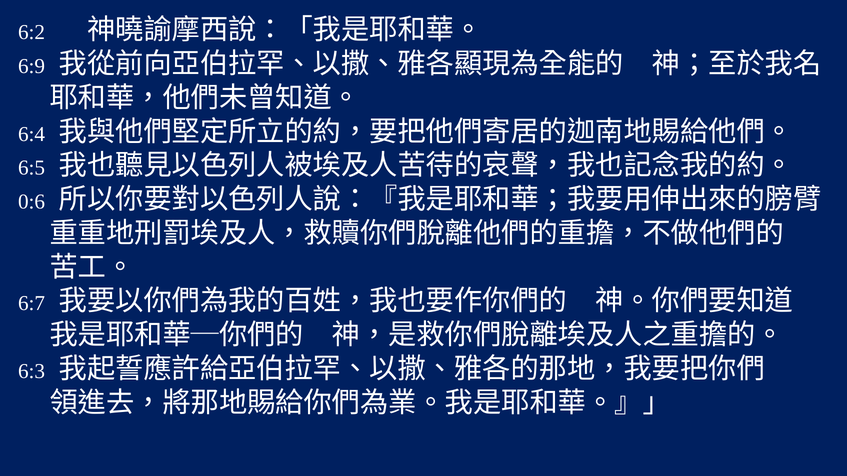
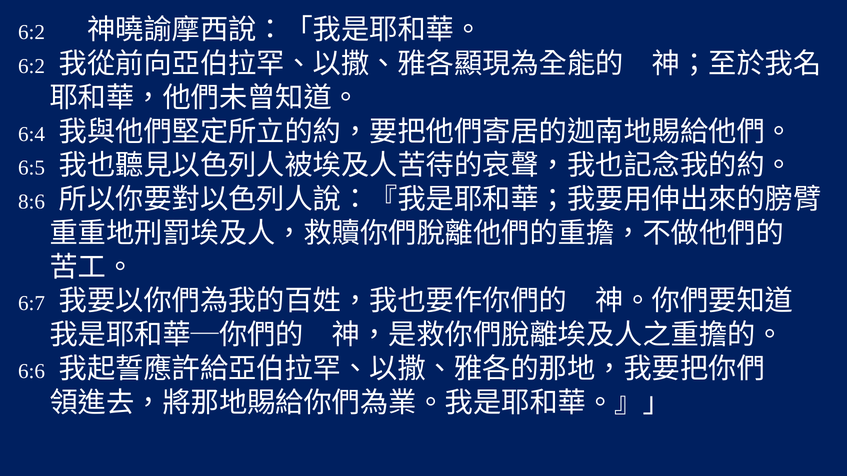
6:9: 6:9 -> 6:2 (32, 66)
0:6: 0:6 -> 8:6 (32, 202)
6:3: 6:3 -> 6:6 (32, 372)
